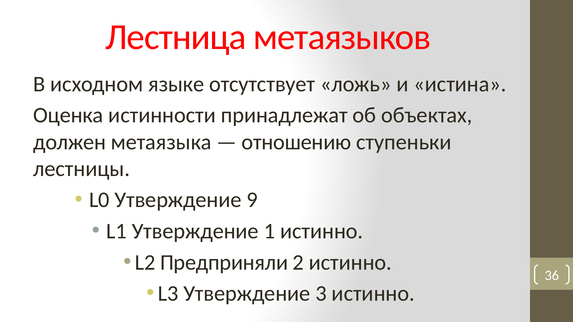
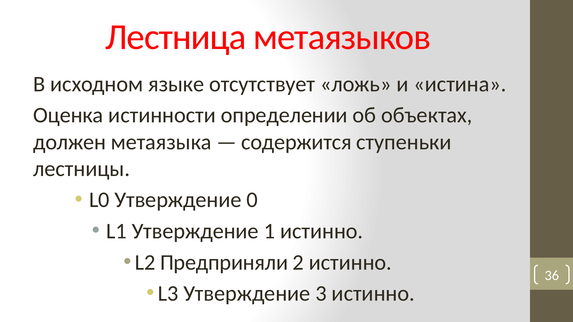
принадлежат: принадлежат -> определении (284, 115)
отношению: отношению -> содержится (296, 142)
9: 9 -> 0 (252, 200)
